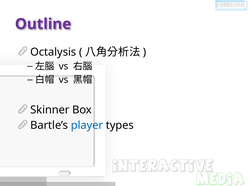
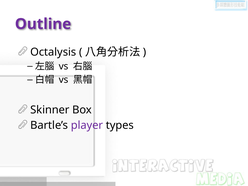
player colour: blue -> purple (87, 125)
